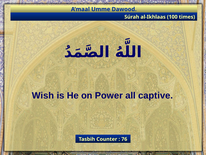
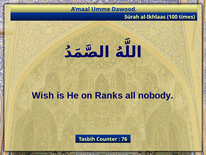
Power: Power -> Ranks (109, 95)
captive: captive -> nobody (156, 95)
